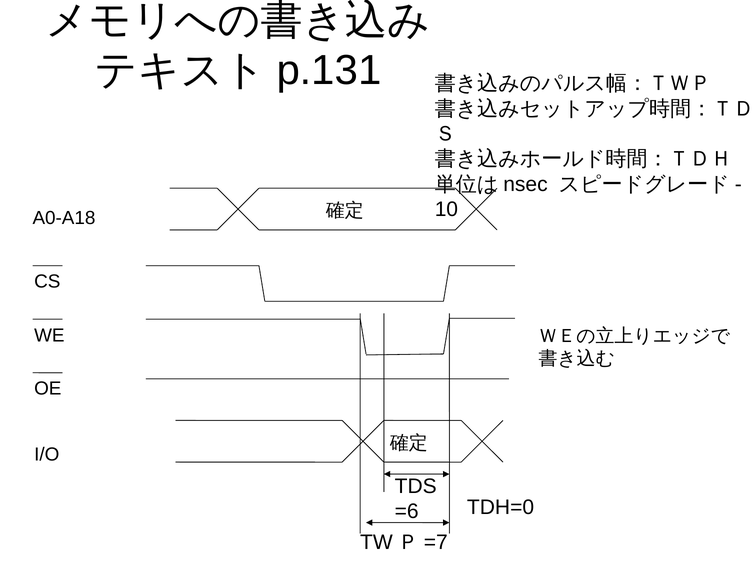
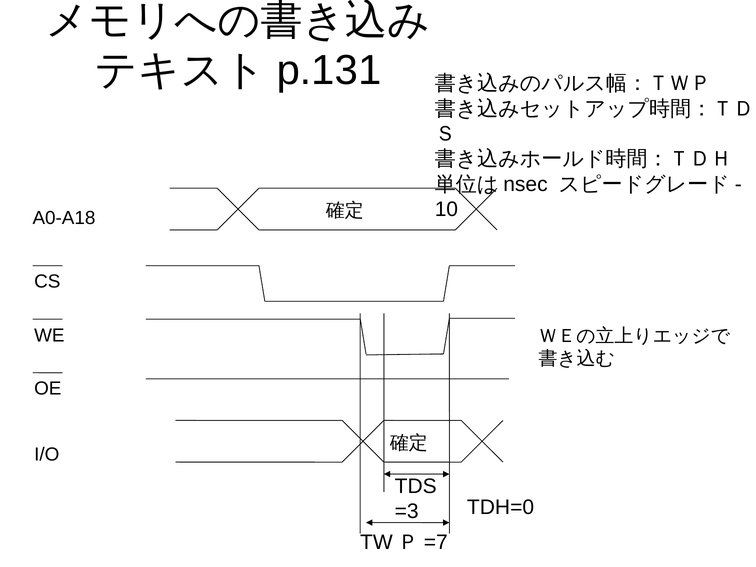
=6: =6 -> =3 (407, 512)
